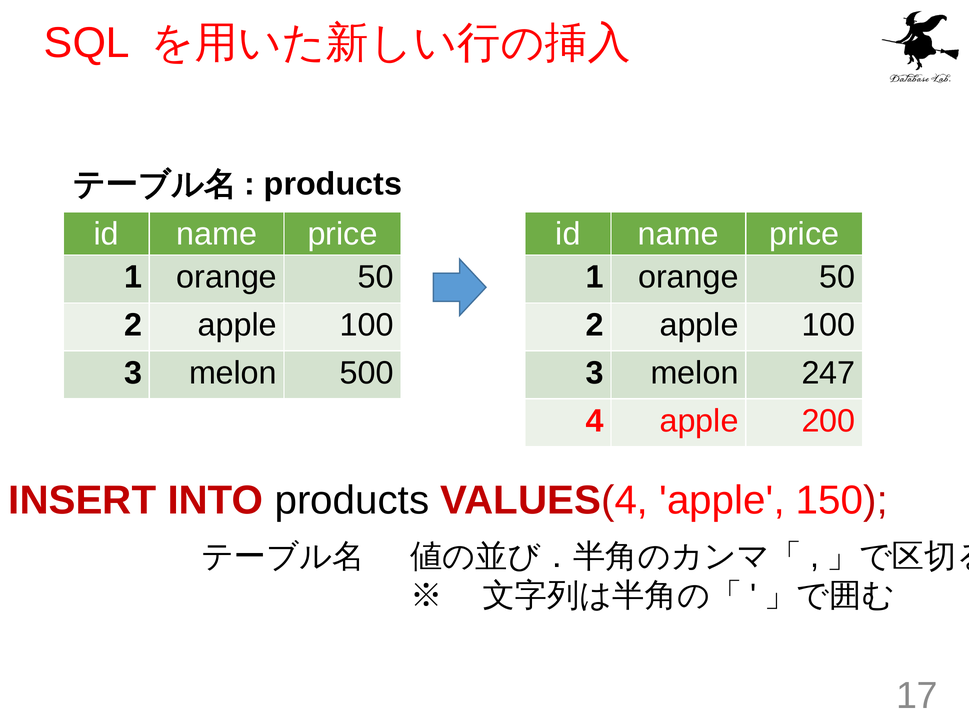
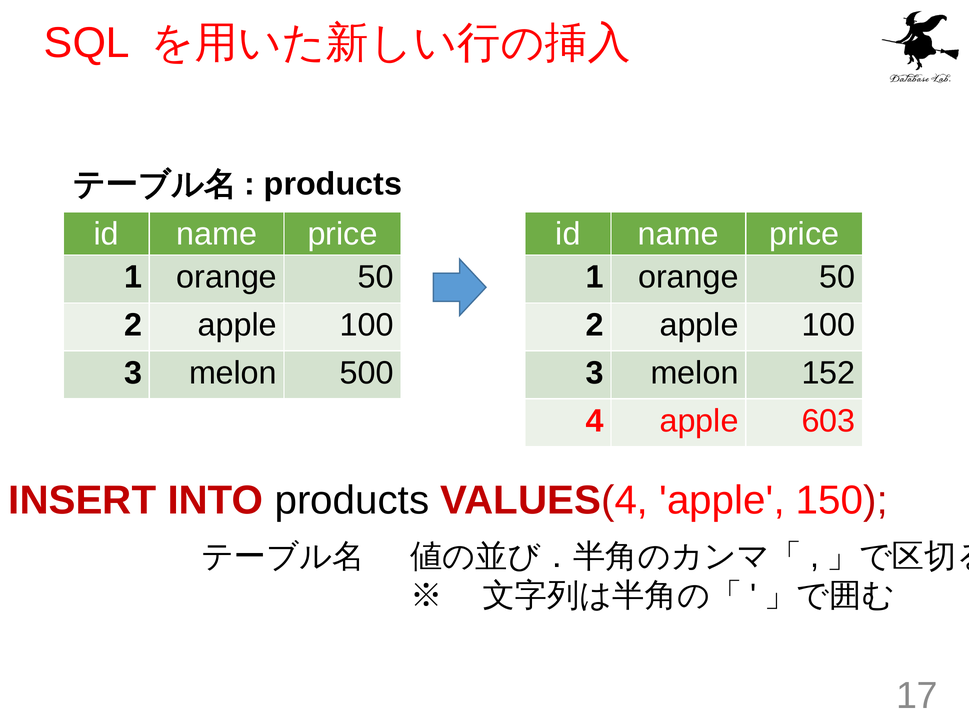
247: 247 -> 152 (828, 373)
200: 200 -> 603 (828, 421)
